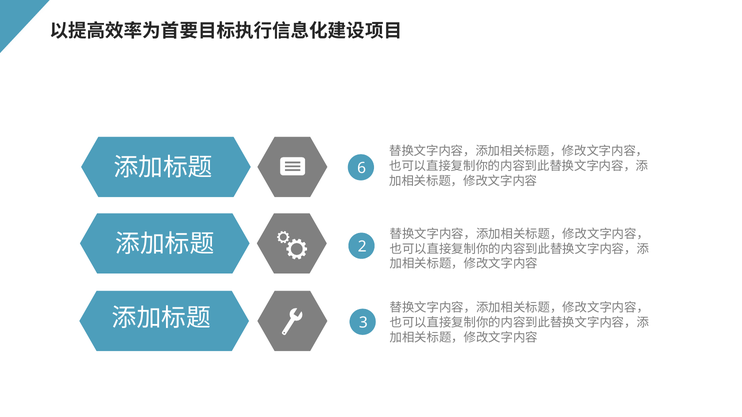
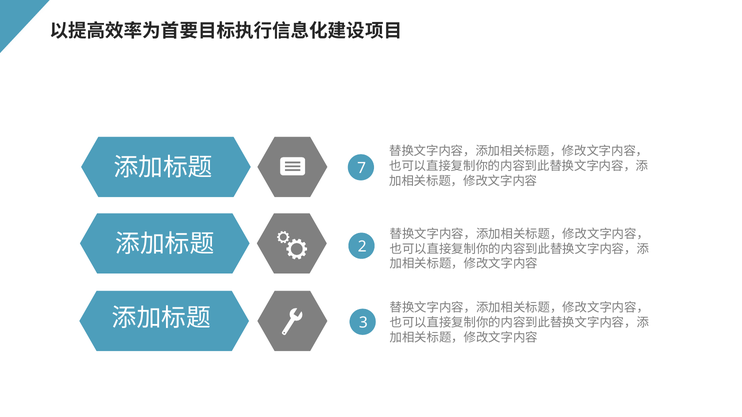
6: 6 -> 7 (362, 169)
